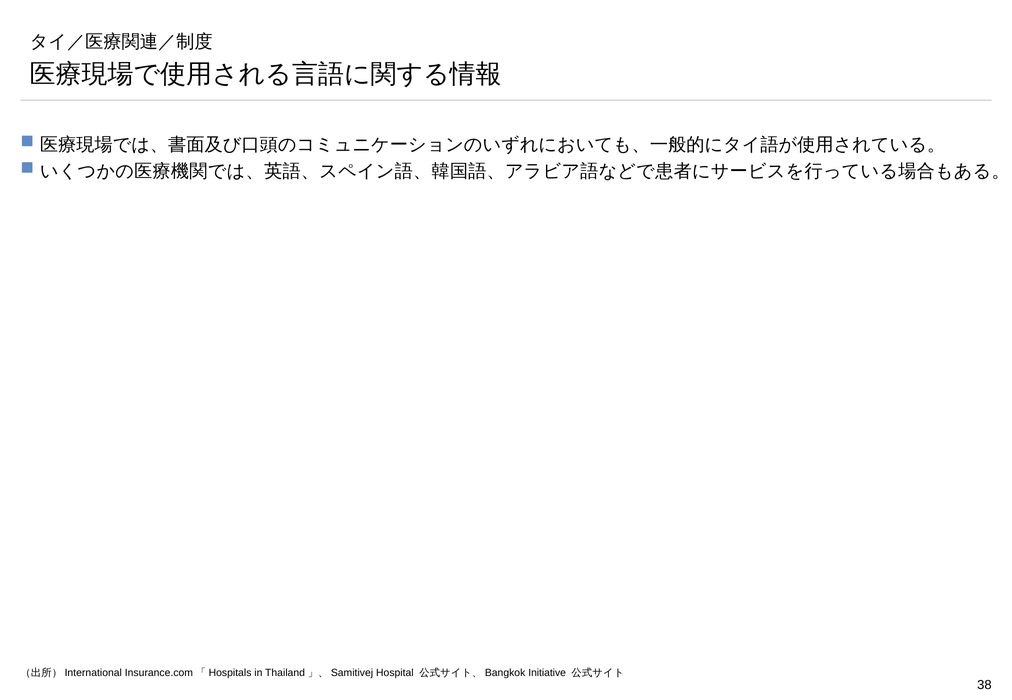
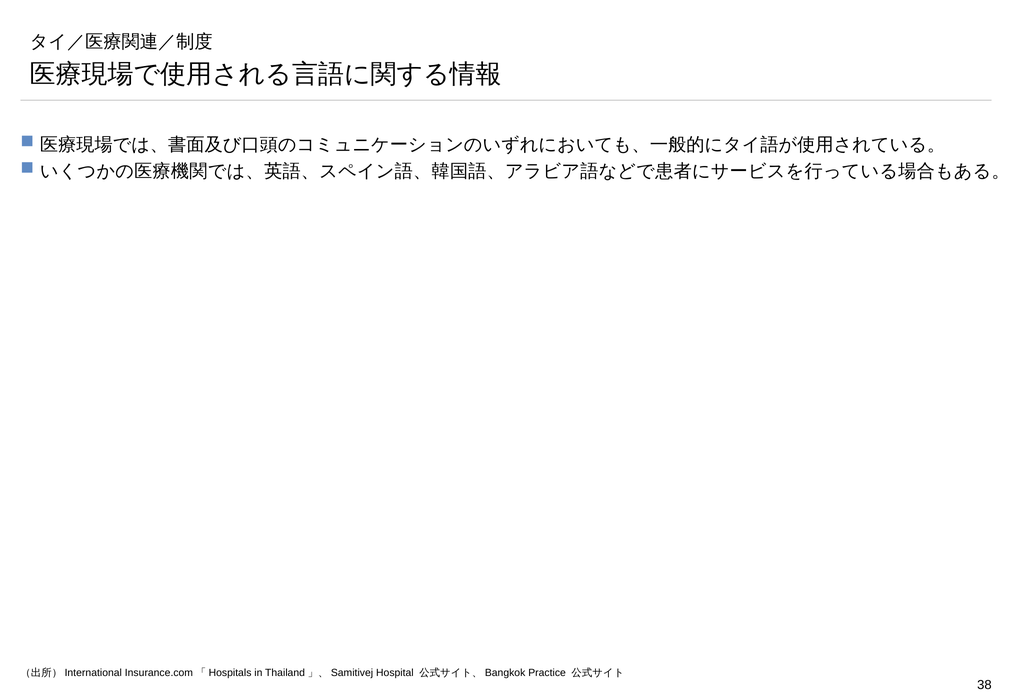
Initiative: Initiative -> Practice (547, 674)
